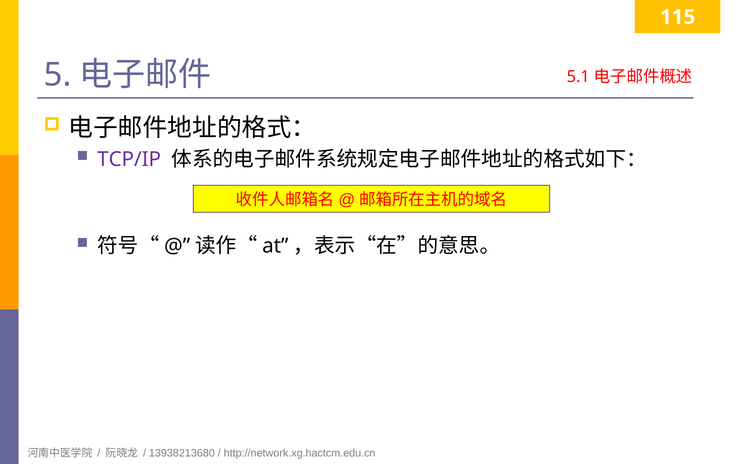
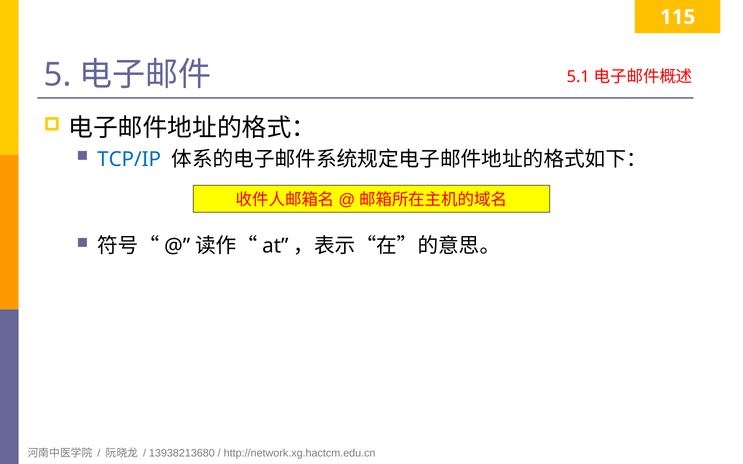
TCP/IP colour: purple -> blue (129, 159)
